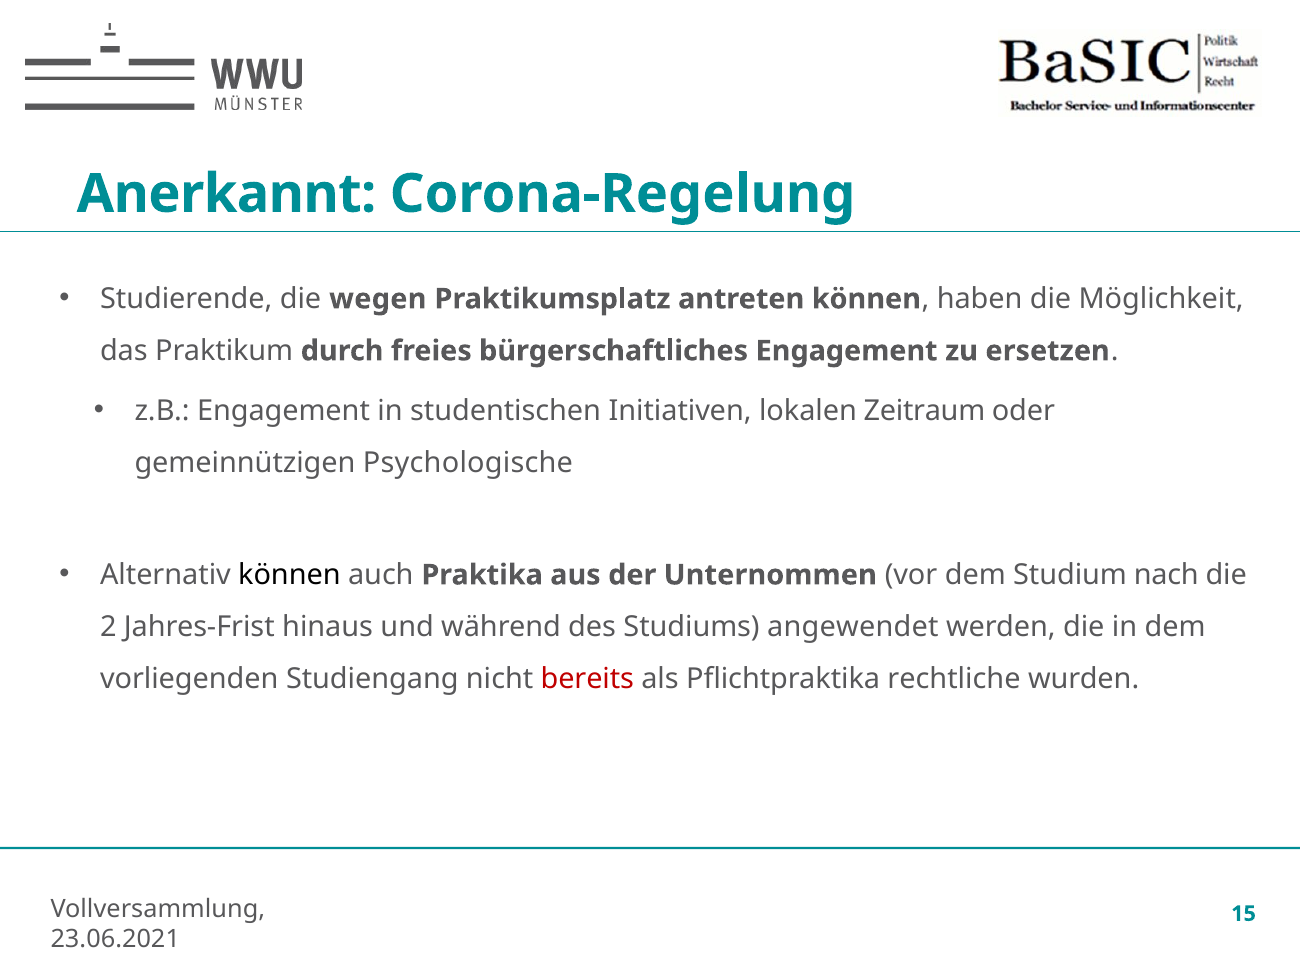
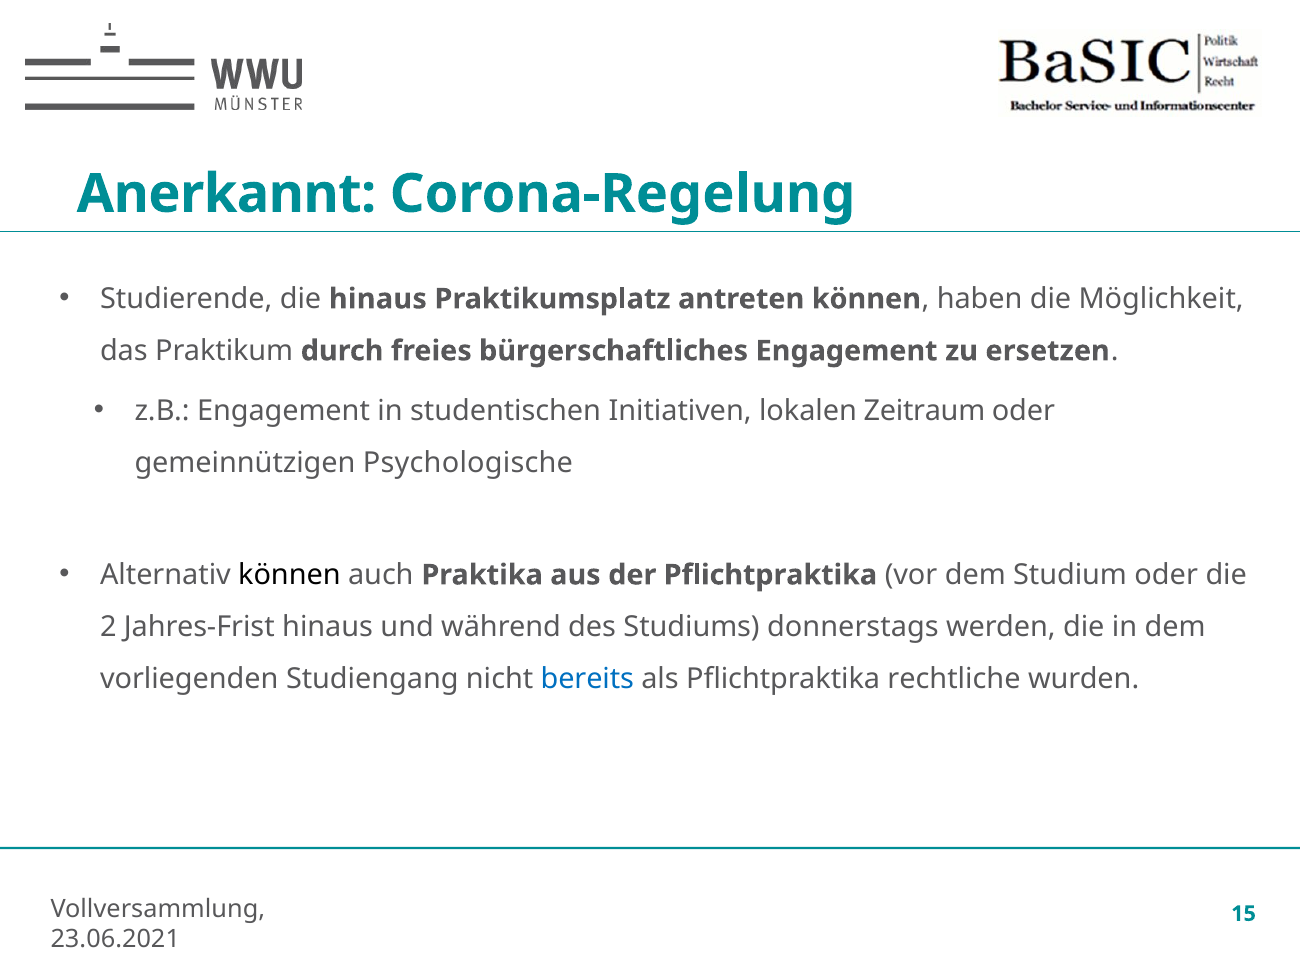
die wegen: wegen -> hinaus (378, 299)
der Unternommen: Unternommen -> Pflichtpraktika (770, 575)
Studium nach: nach -> oder (1166, 575)
angewendet: angewendet -> donnerstags (853, 627)
bereits colour: red -> blue (587, 679)
